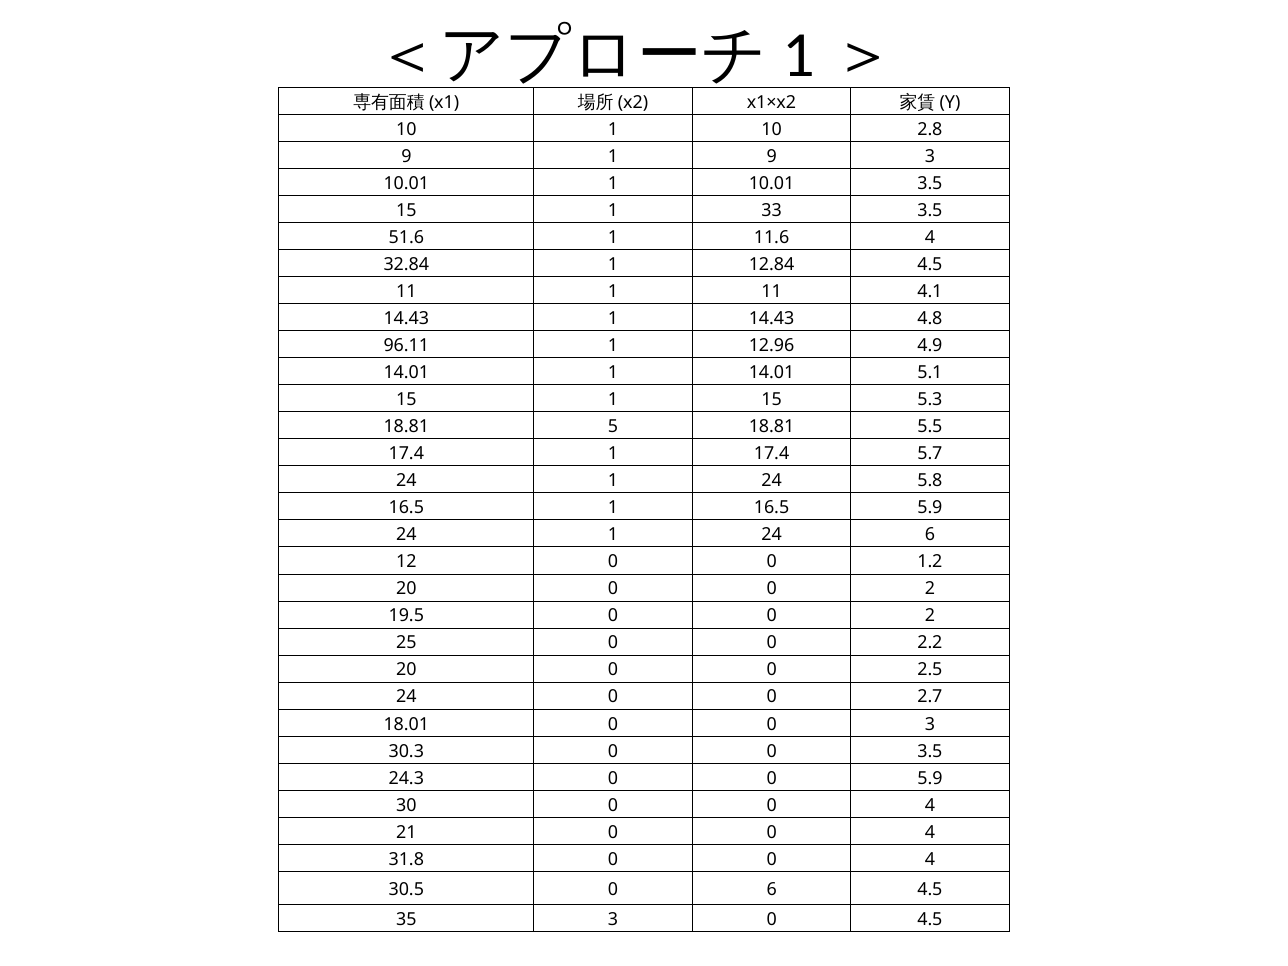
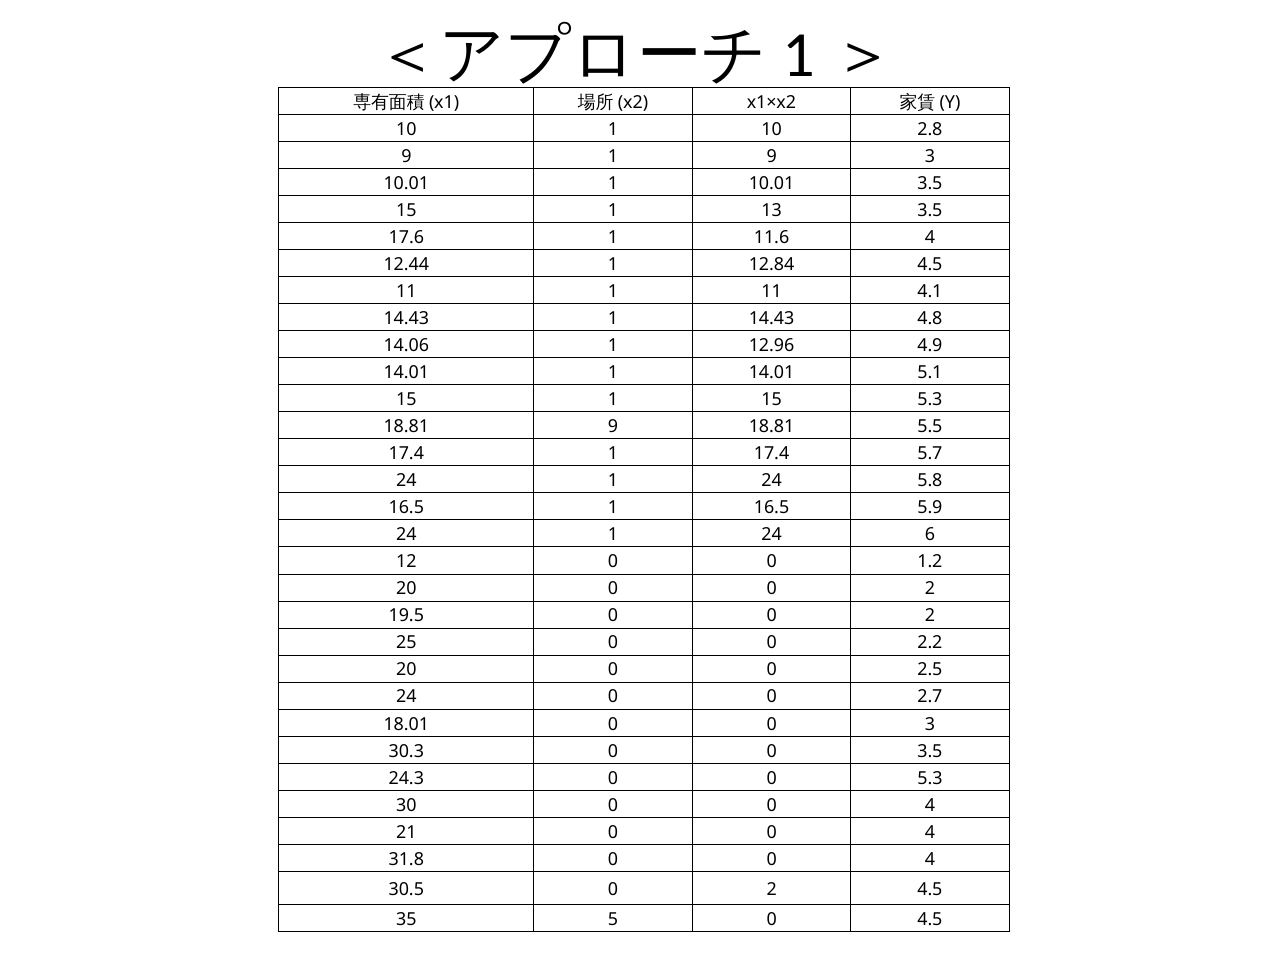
33: 33 -> 13 (772, 211)
51.6: 51.6 -> 17.6 (406, 238)
32.84: 32.84 -> 12.44 (406, 265)
96.11: 96.11 -> 14.06 (406, 346)
18.81 5: 5 -> 9 (613, 427)
0 5.9: 5.9 -> 5.3 (930, 778)
30.5 0 6: 6 -> 2 (772, 889)
35 3: 3 -> 5 (613, 919)
